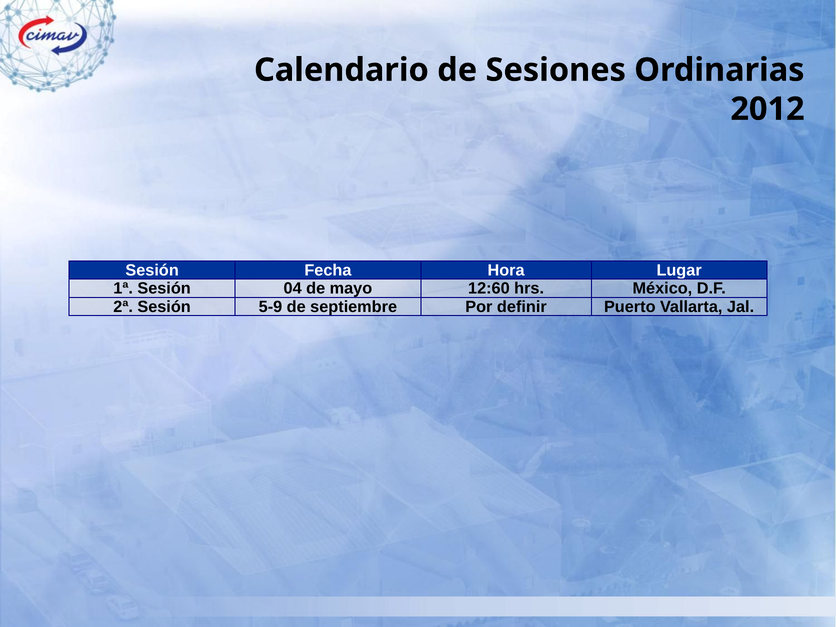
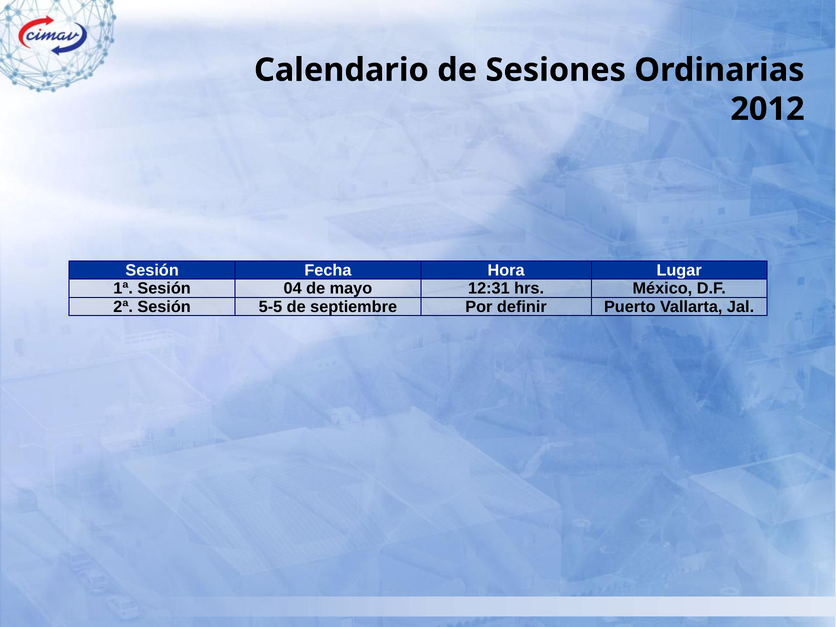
12:60: 12:60 -> 12:31 (489, 289)
5-9: 5-9 -> 5-5 (270, 307)
